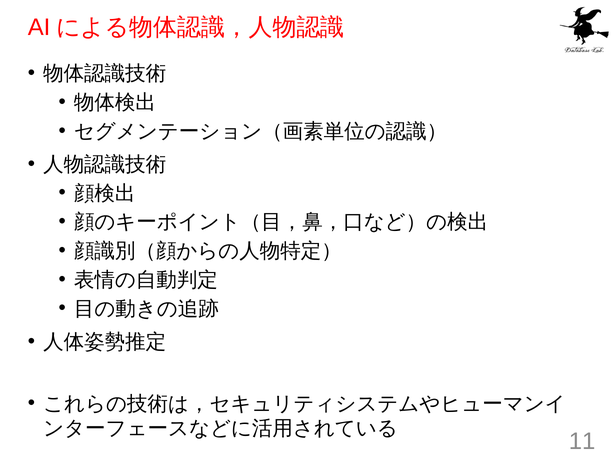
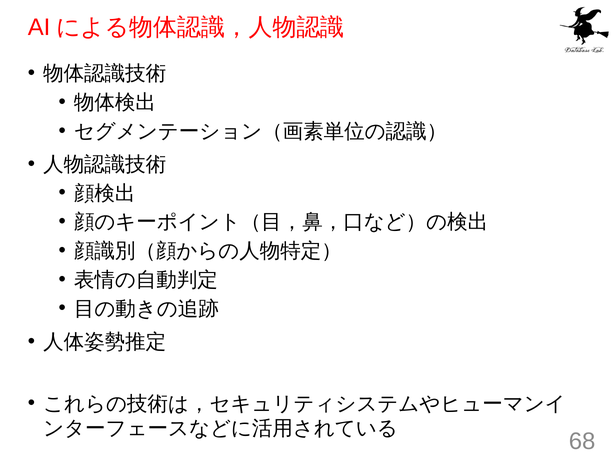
11: 11 -> 68 (582, 441)
